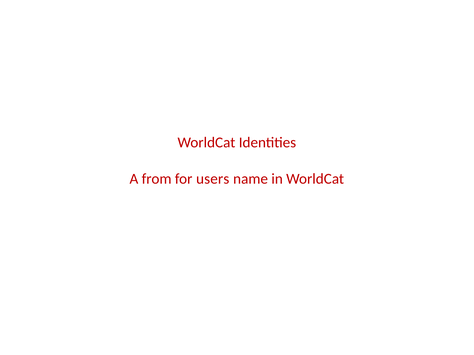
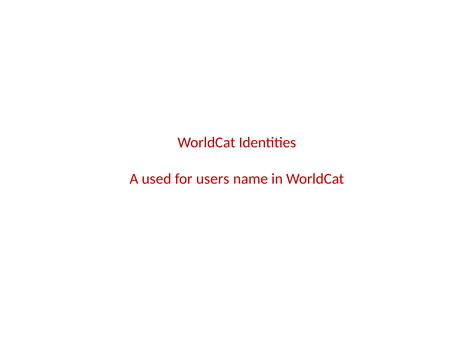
from: from -> used (157, 179)
